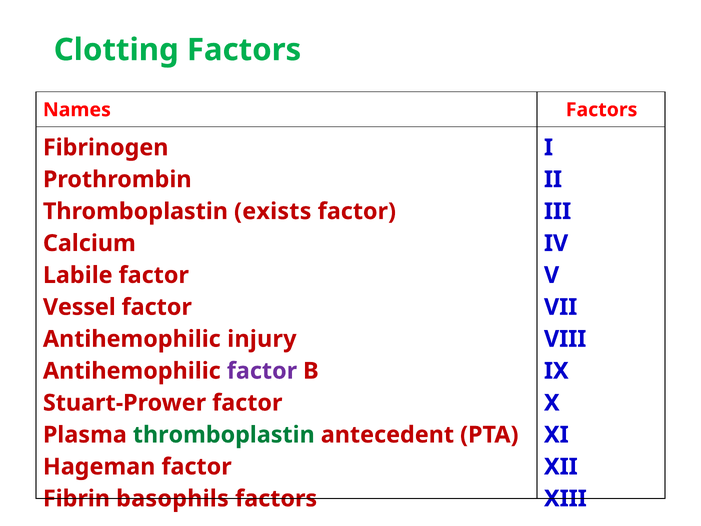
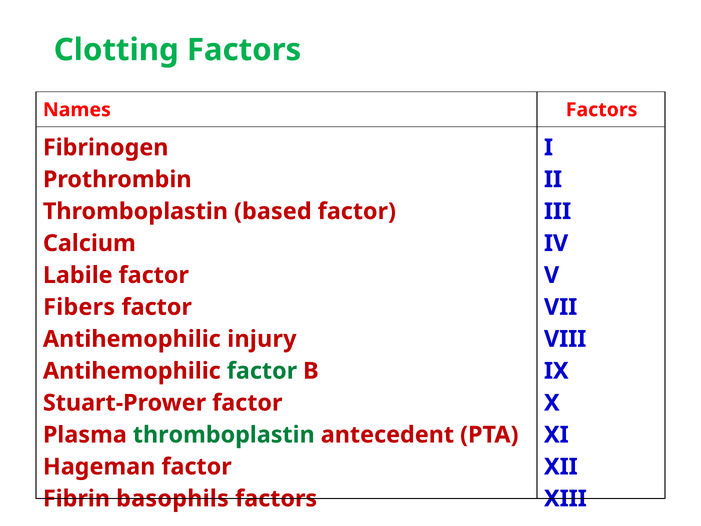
exists: exists -> based (273, 211)
Vessel: Vessel -> Fibers (79, 307)
factor colour: purple -> green (262, 371)
